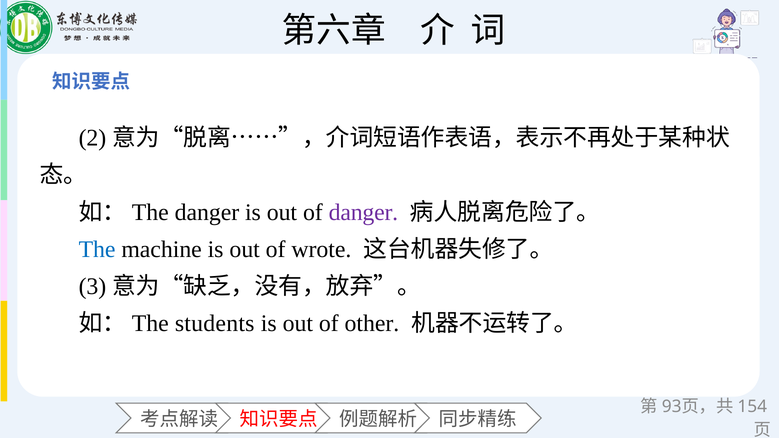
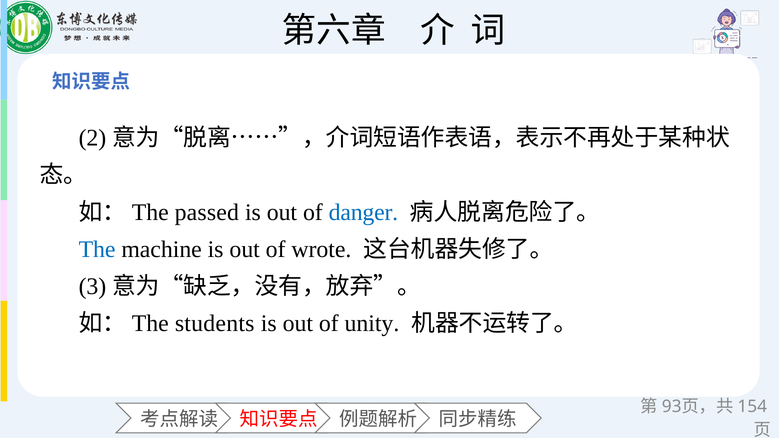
danger: danger -> passed (207, 212)
danger colour: purple -> blue (363, 212)
other: other -> unity (372, 324)
